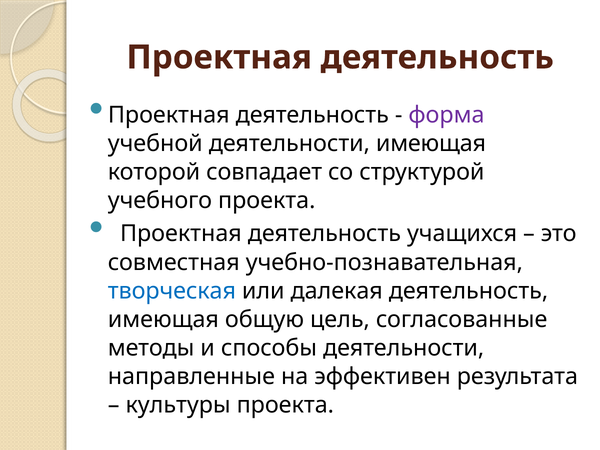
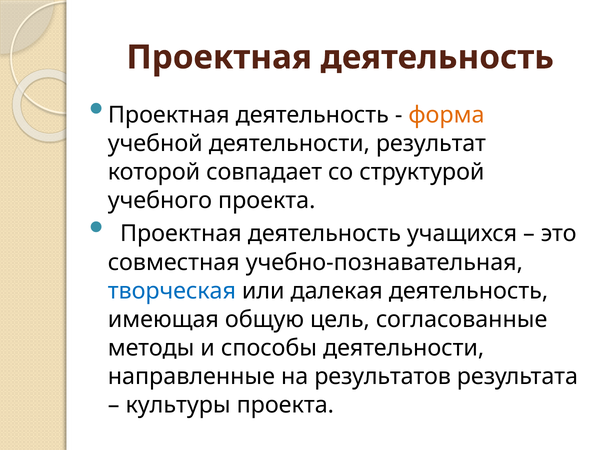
форма colour: purple -> orange (446, 115)
деятельности имеющая: имеющая -> результат (431, 144)
эффективен: эффективен -> результатов (383, 376)
